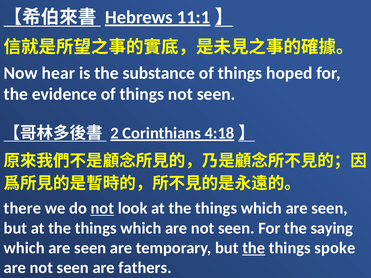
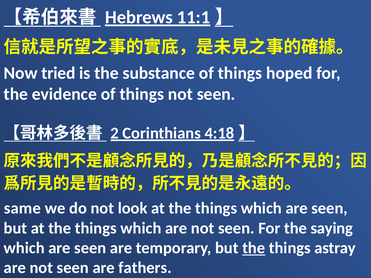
hear: hear -> tried (58, 73)
there: there -> same (22, 208)
not underline: present -> none (102, 208)
spoke: spoke -> astray (335, 248)
